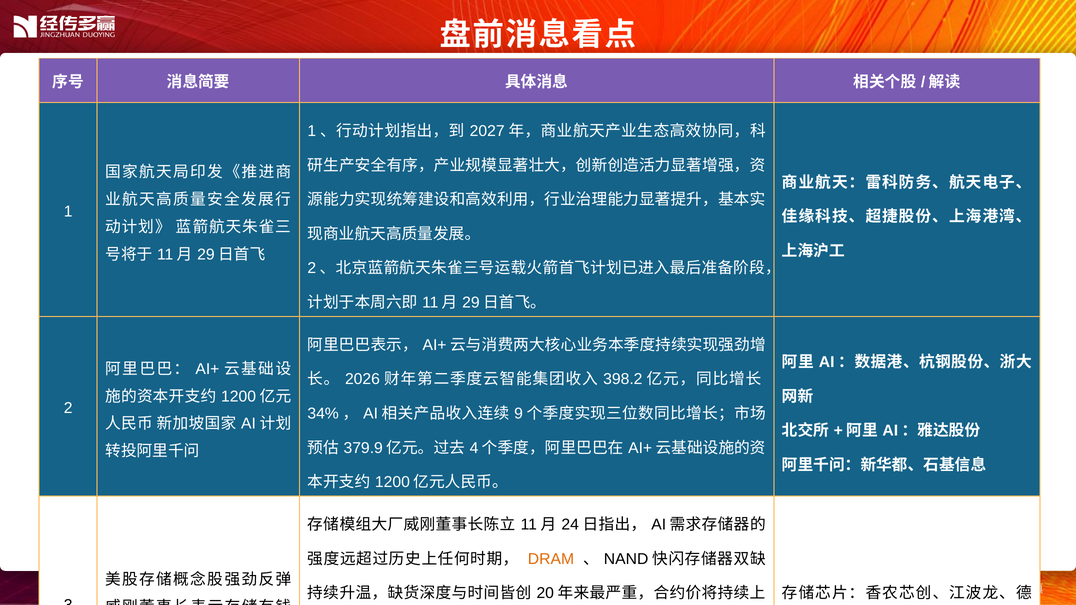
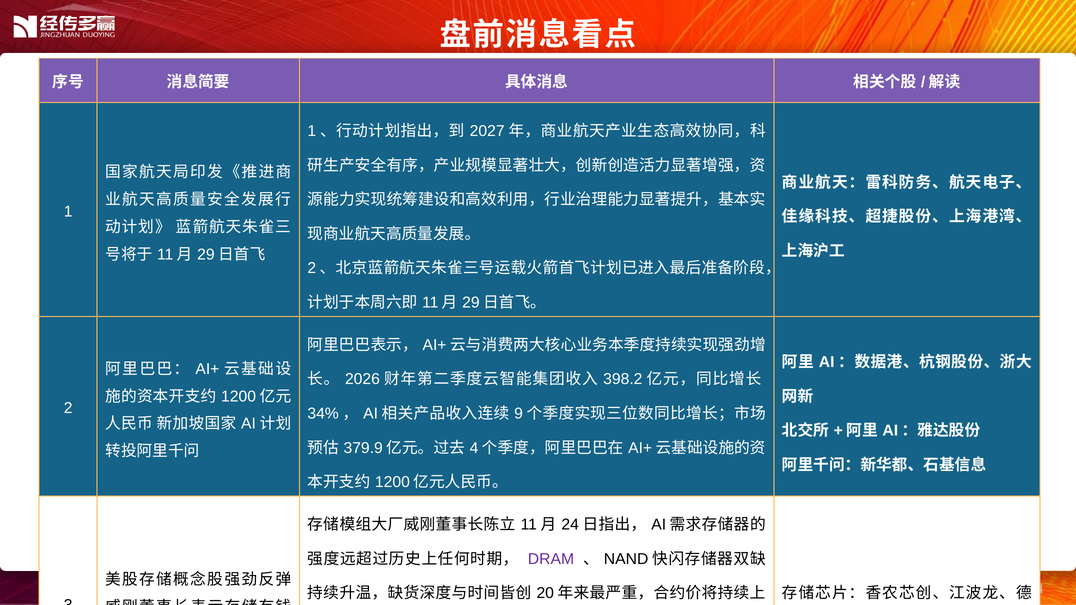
DRAM colour: orange -> purple (551, 559)
